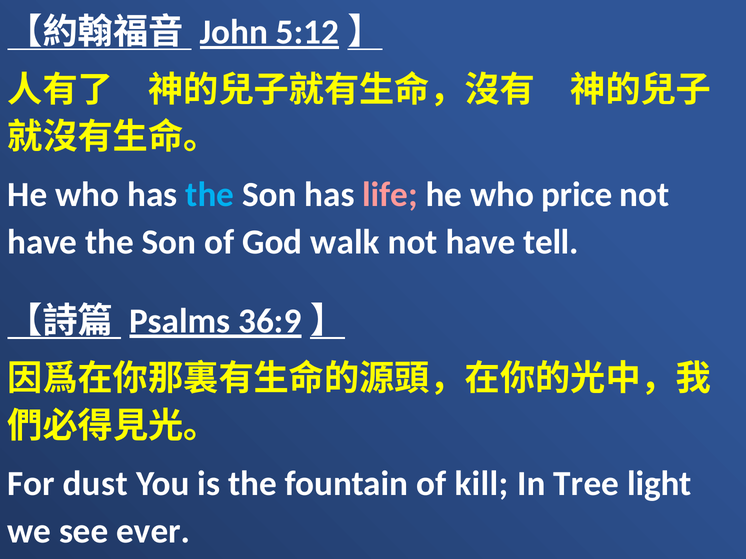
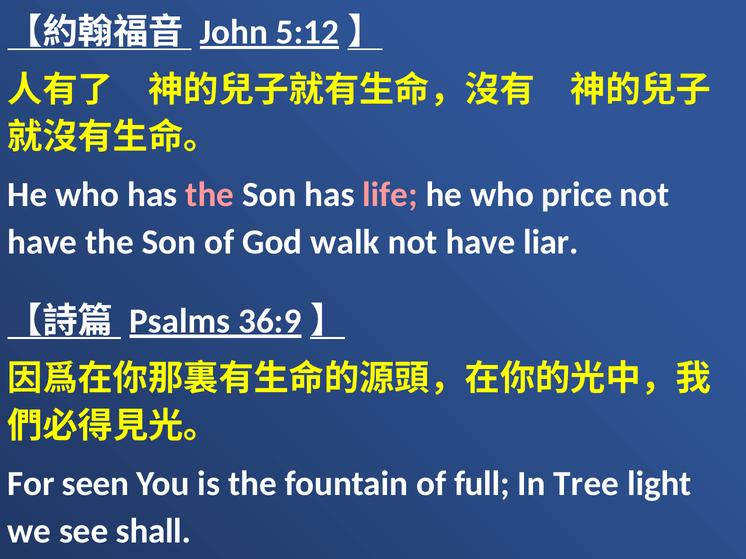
the colour: light blue -> pink (210, 195)
tell: tell -> liar (551, 242)
dust: dust -> seen (96, 484)
kill: kill -> full (482, 484)
ever: ever -> shall (153, 532)
